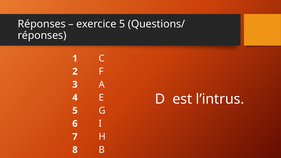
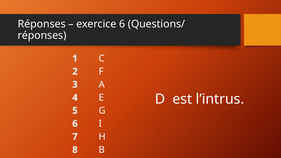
exercice 5: 5 -> 6 (122, 24)
